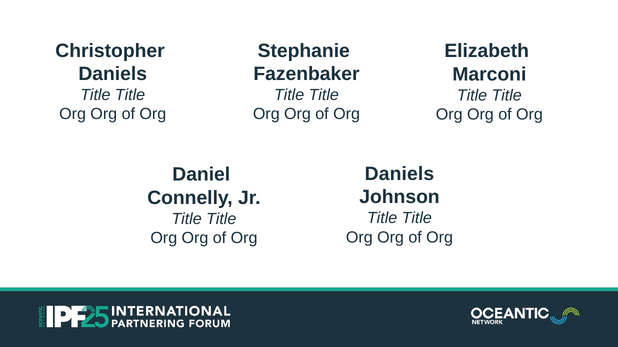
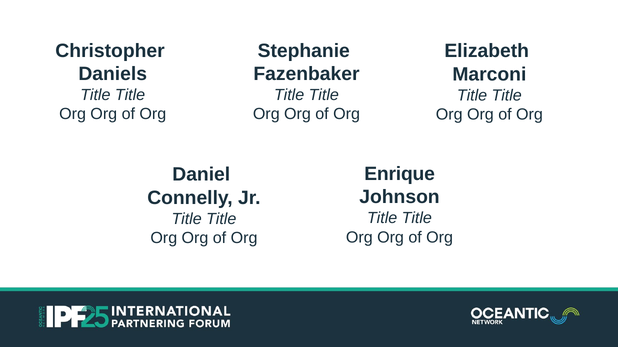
Daniels: Daniels -> Enrique (400, 174)
